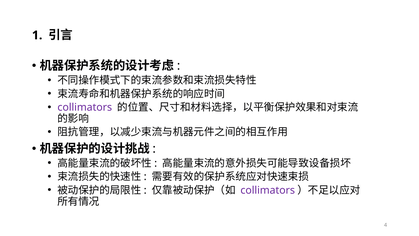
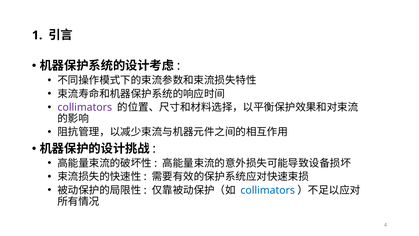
collimators colour: purple -> blue (268, 190)
